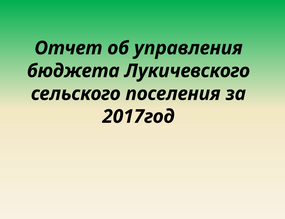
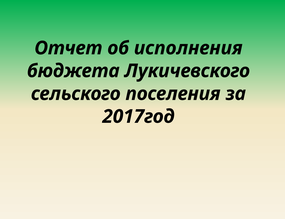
управления: управления -> исполнения (188, 48)
